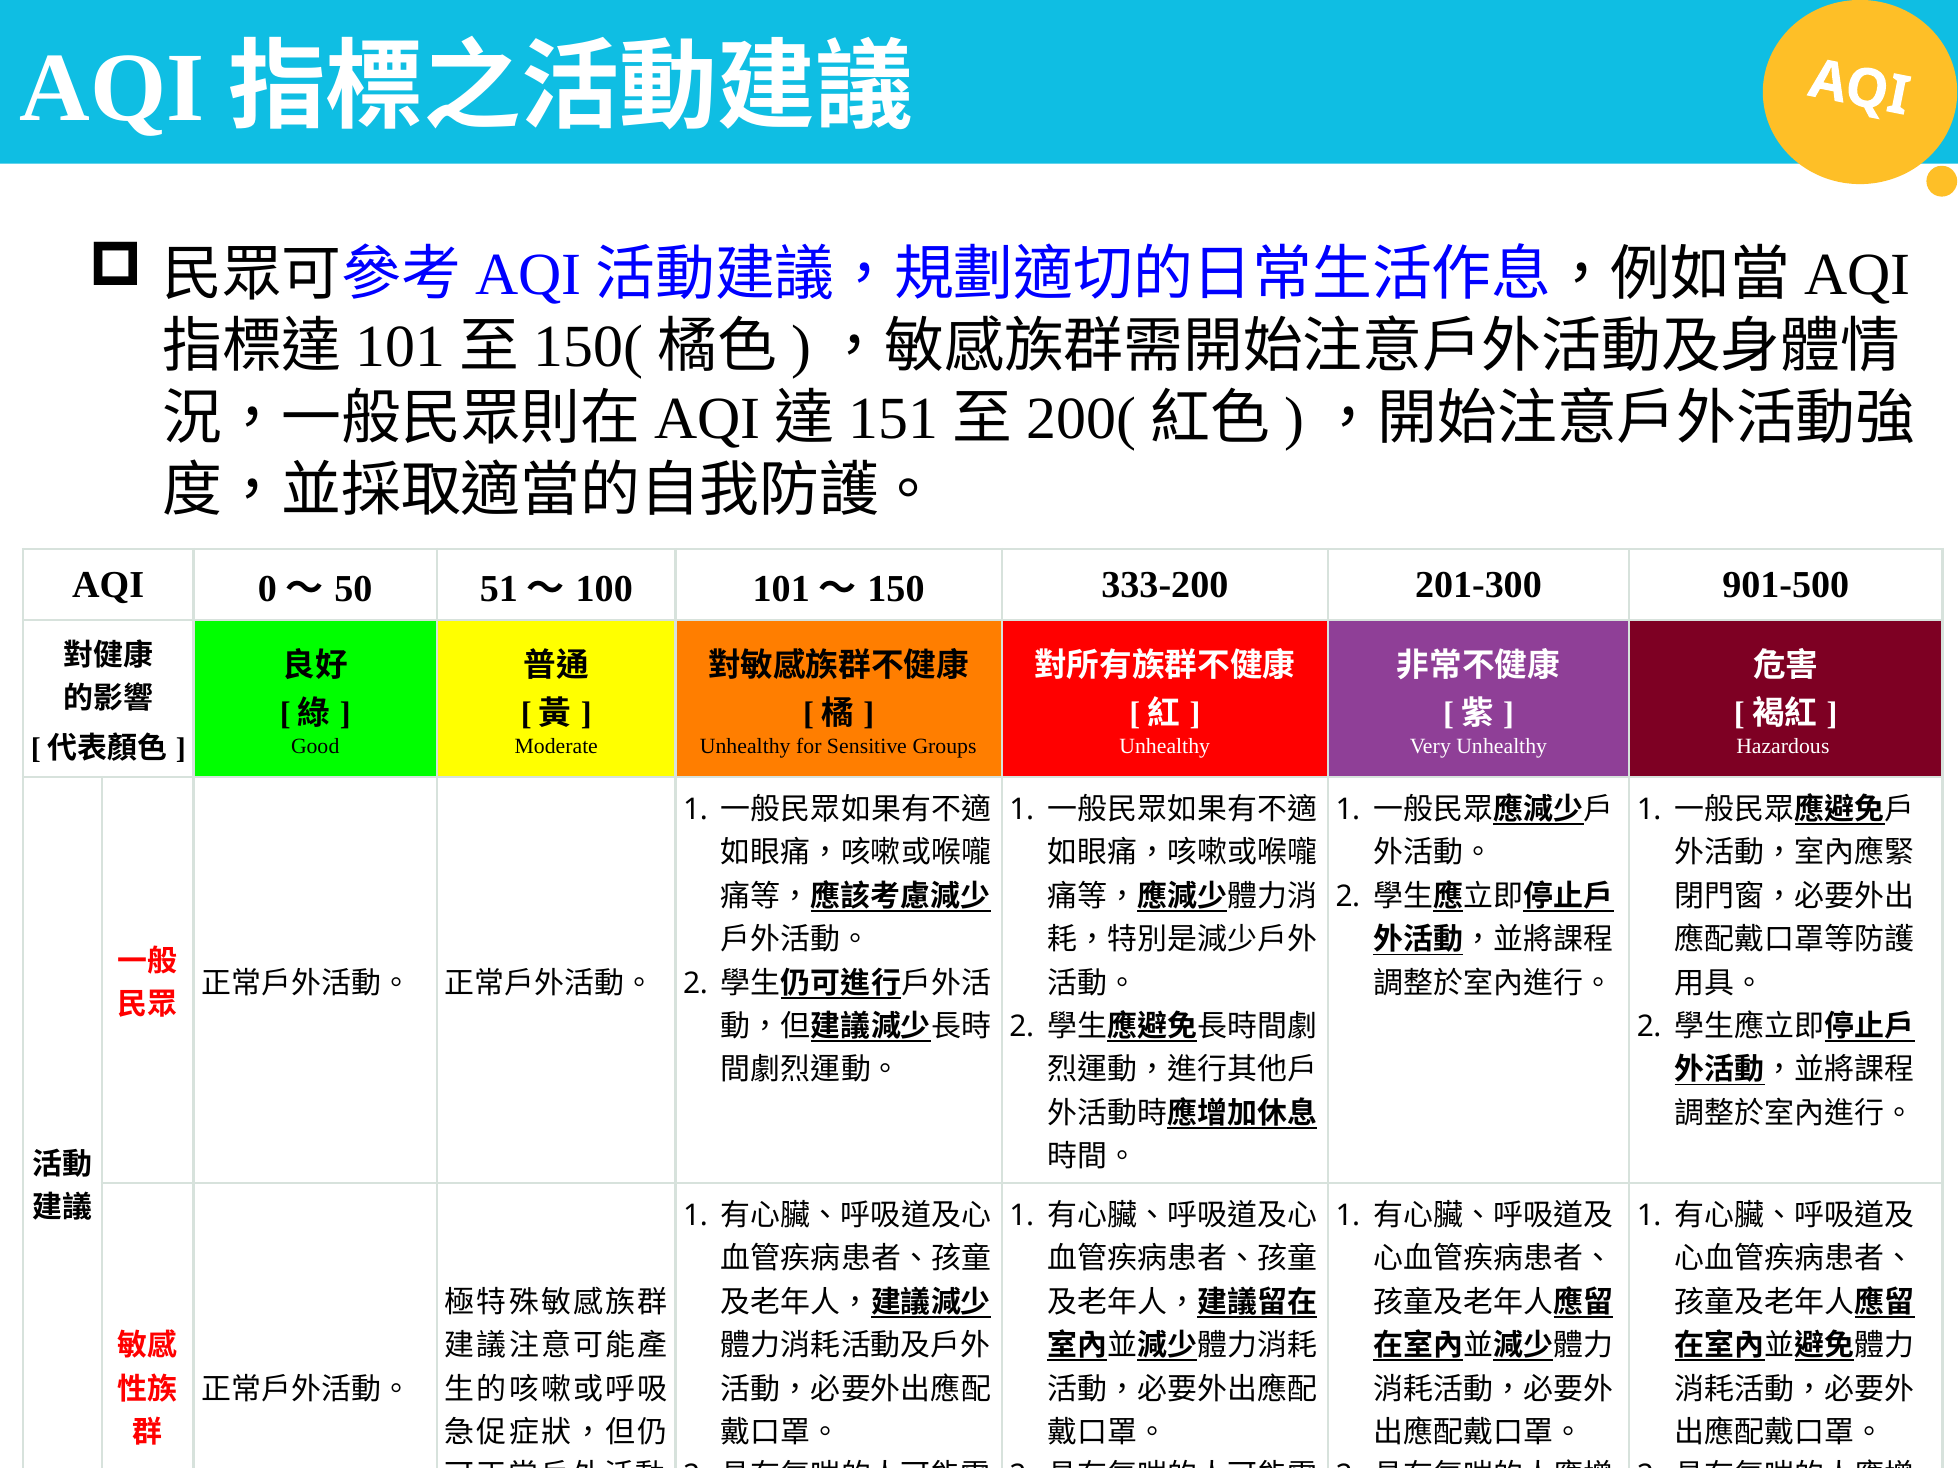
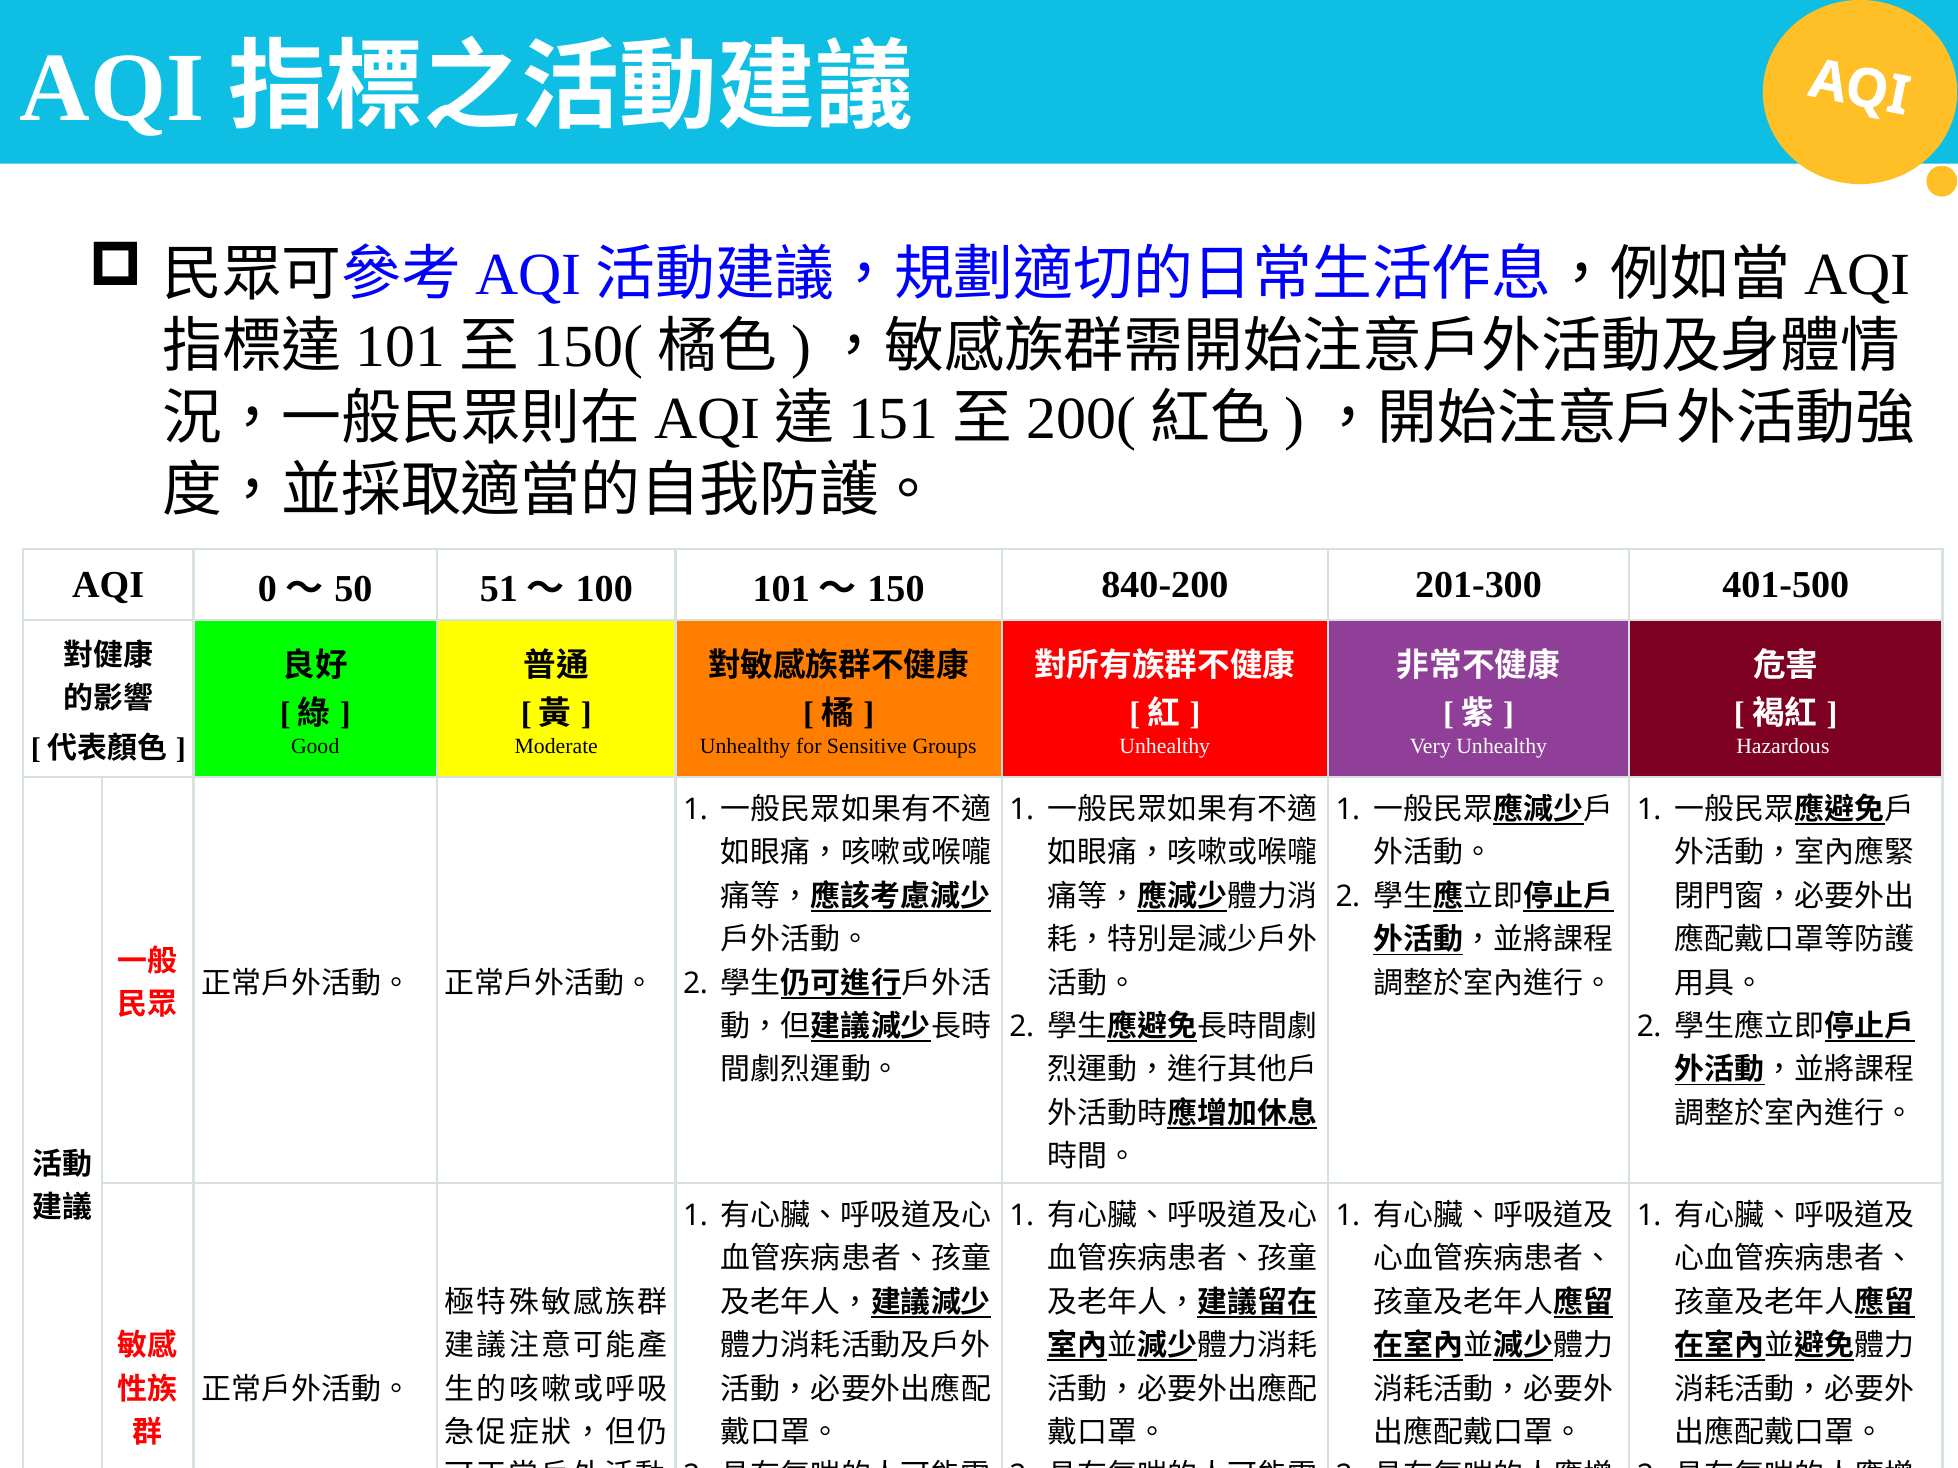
333-200: 333-200 -> 840-200 (1165, 585)
901-500: 901-500 -> 401-500 (1786, 585)
